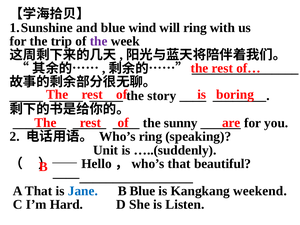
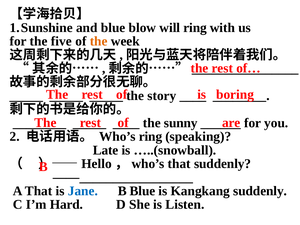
wind: wind -> blow (142, 28)
trip: trip -> five (61, 41)
the colour: purple -> orange (99, 41)
Unit: Unit -> Late (106, 150)
…..(suddenly: …..(suddenly -> …..(snowball (175, 150)
that beautiful: beautiful -> suddenly (223, 164)
Kangkang weekend: weekend -> suddenly (260, 191)
